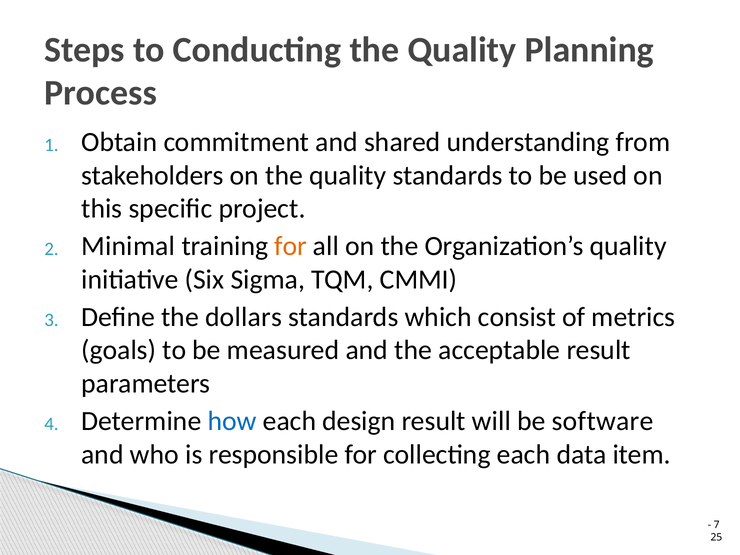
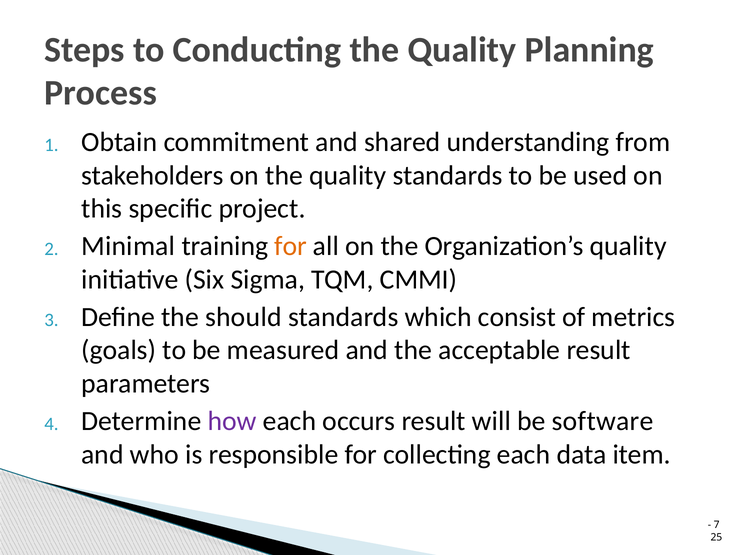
dollars: dollars -> should (243, 317)
how colour: blue -> purple (232, 421)
design: design -> occurs (359, 421)
